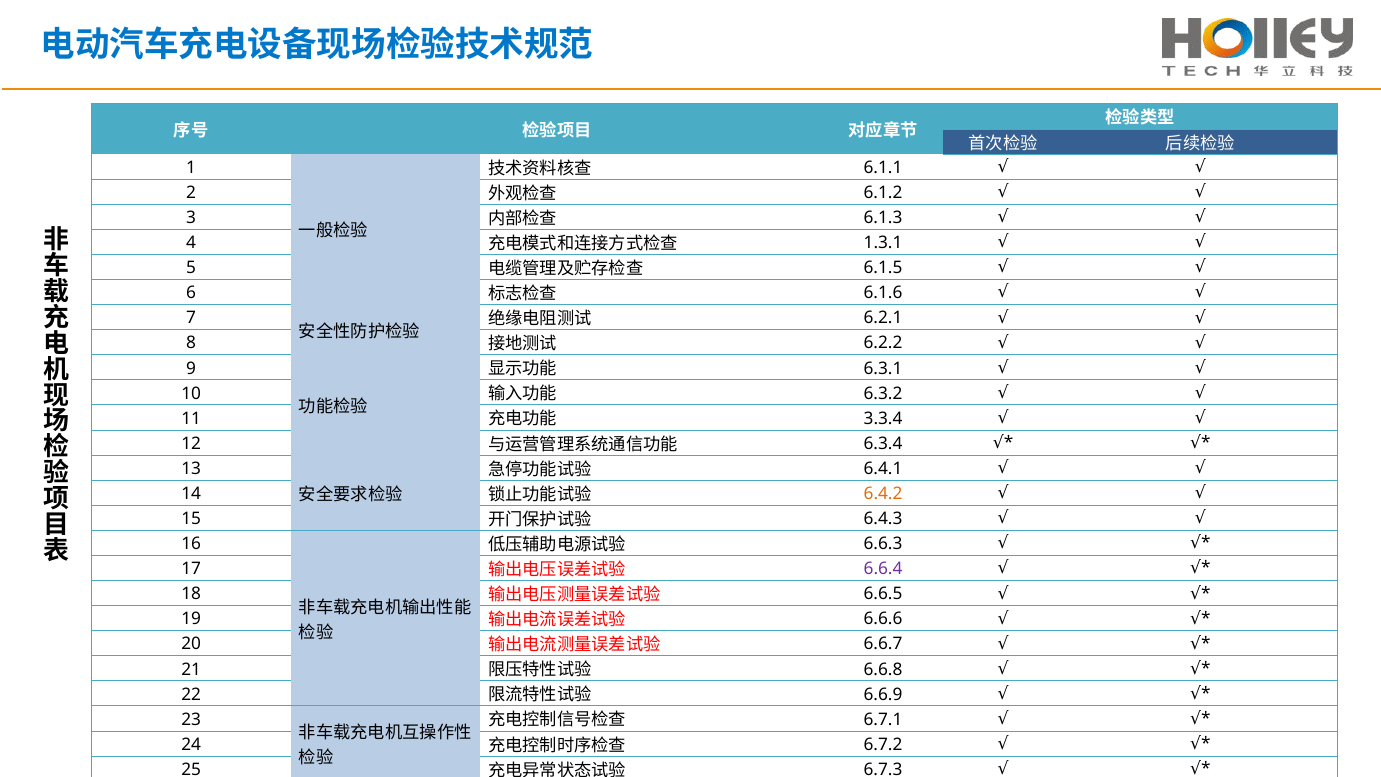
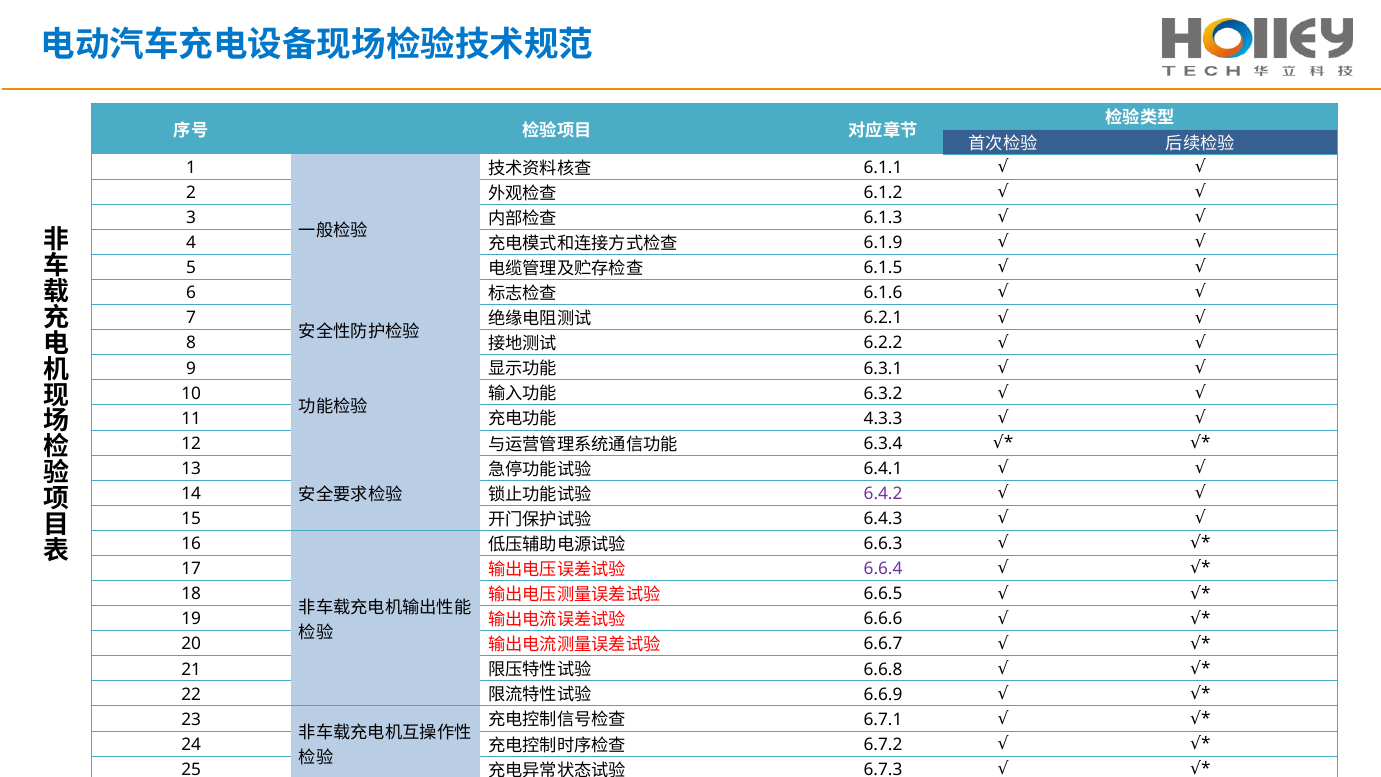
1.3.1: 1.3.1 -> 6.1.9 (883, 243)
3.3.4: 3.3.4 -> 4.3.3 (883, 418)
6.4.2 colour: orange -> purple (883, 494)
